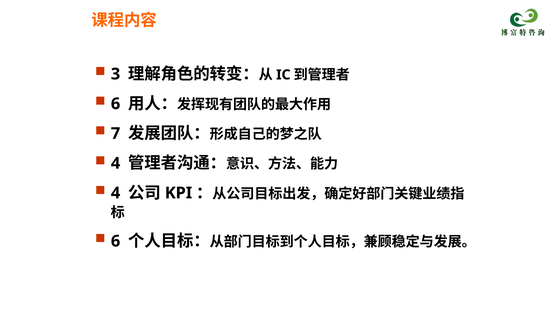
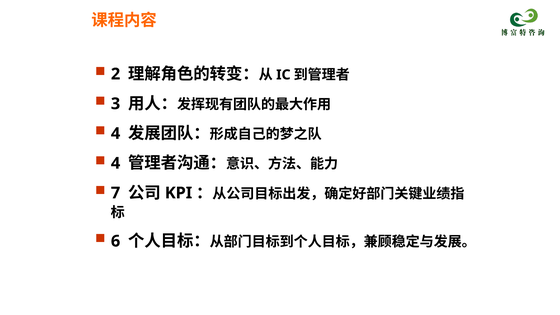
3: 3 -> 2 (116, 74)
6: 6 -> 3 (116, 104)
7: 7 -> 4 (116, 133)
4: 4 -> 7 (116, 193)
